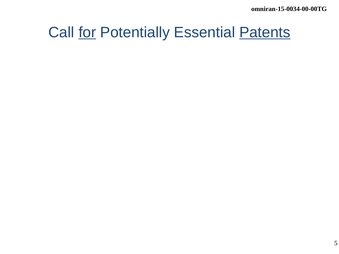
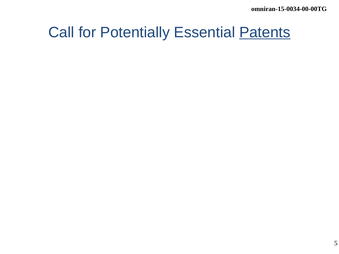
for underline: present -> none (87, 32)
